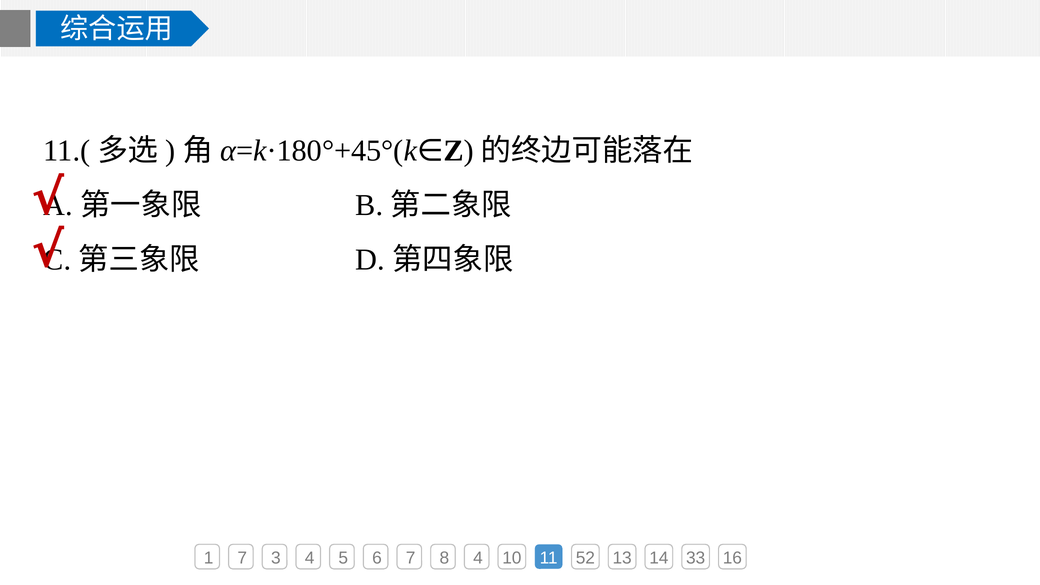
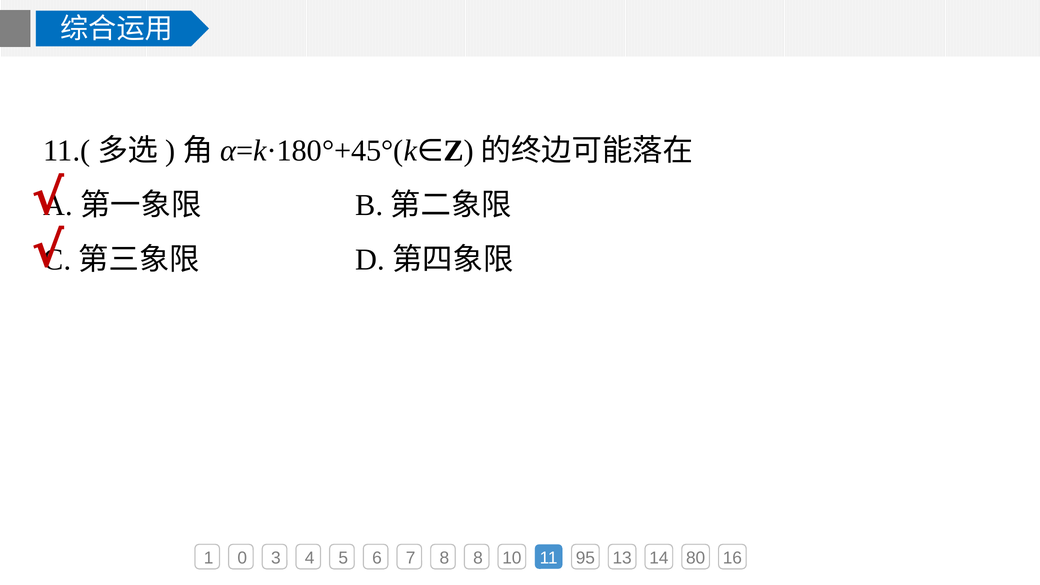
1 7: 7 -> 0 (242, 558)
8 4: 4 -> 8 (478, 558)
52: 52 -> 95 (585, 558)
33: 33 -> 80 (696, 558)
